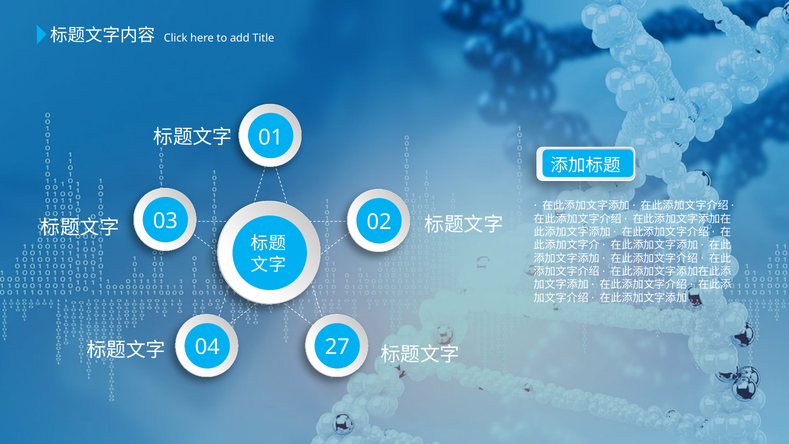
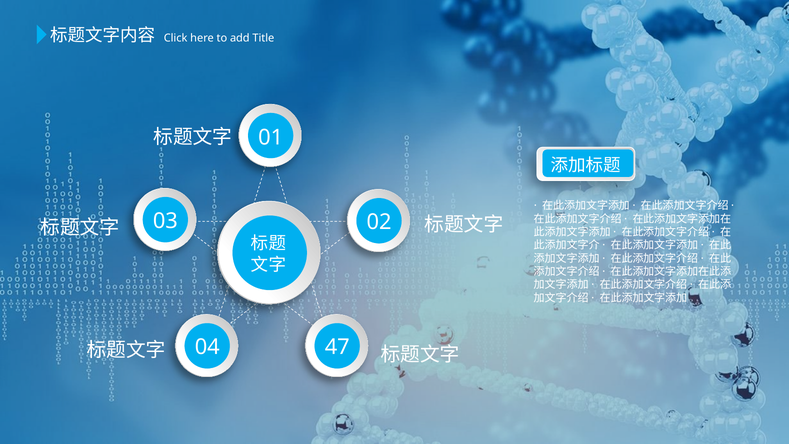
27: 27 -> 47 (337, 347)
